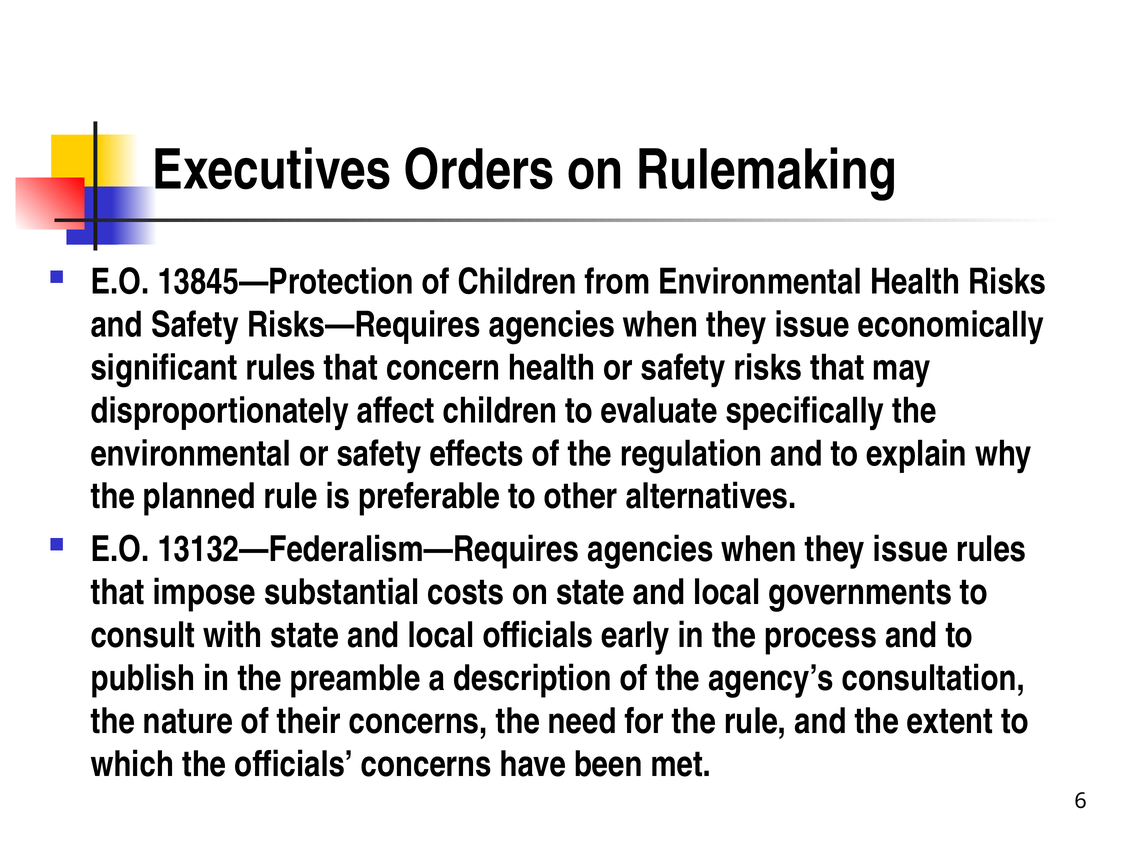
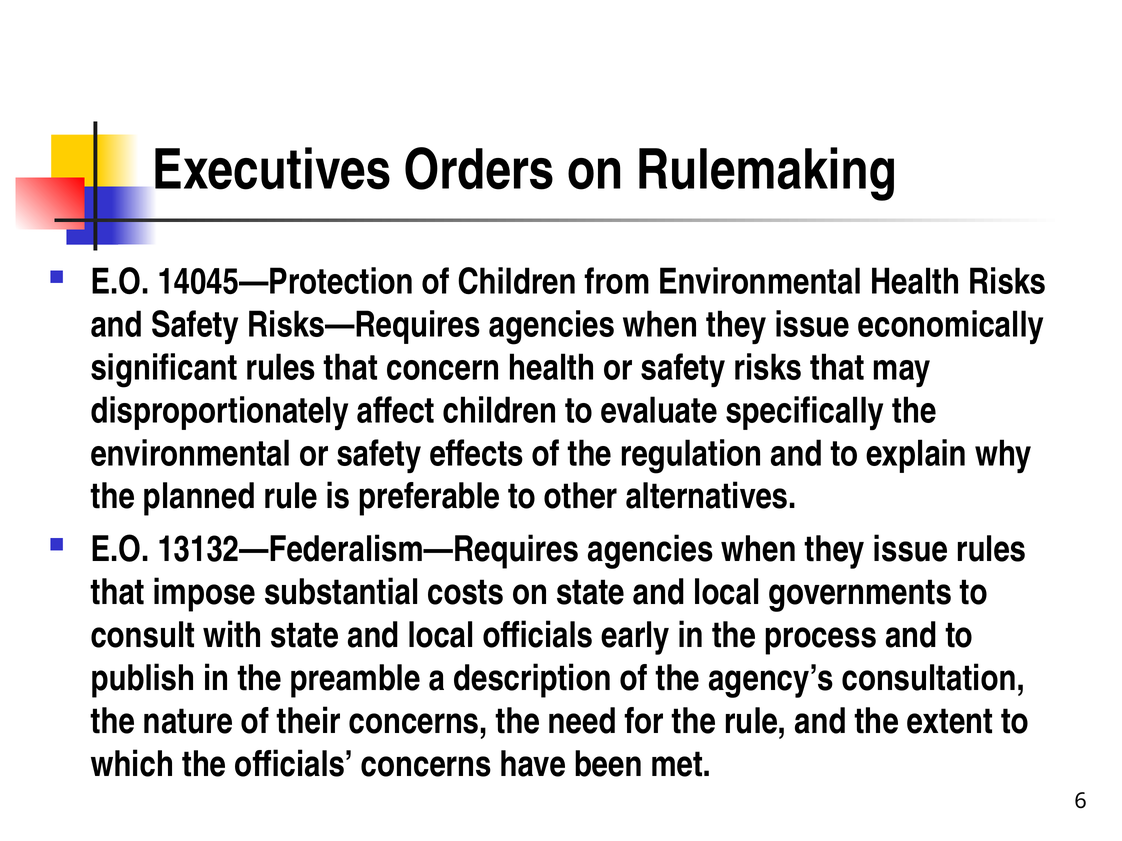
13845—Protection: 13845—Protection -> 14045—Protection (286, 282)
